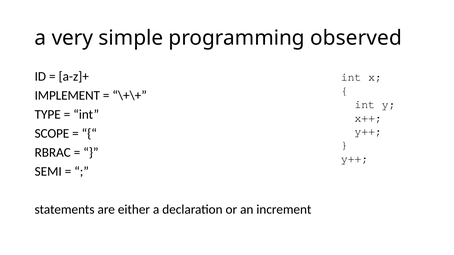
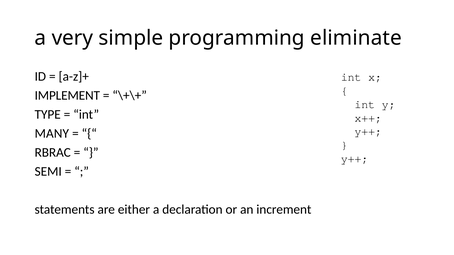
observed: observed -> eliminate (356, 38)
SCOPE: SCOPE -> MANY (52, 134)
